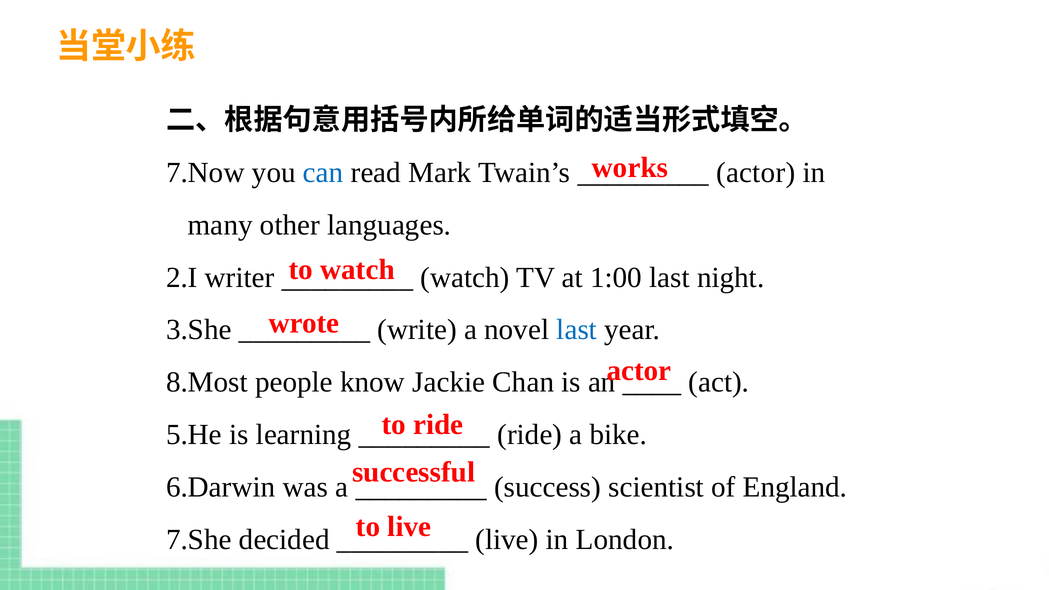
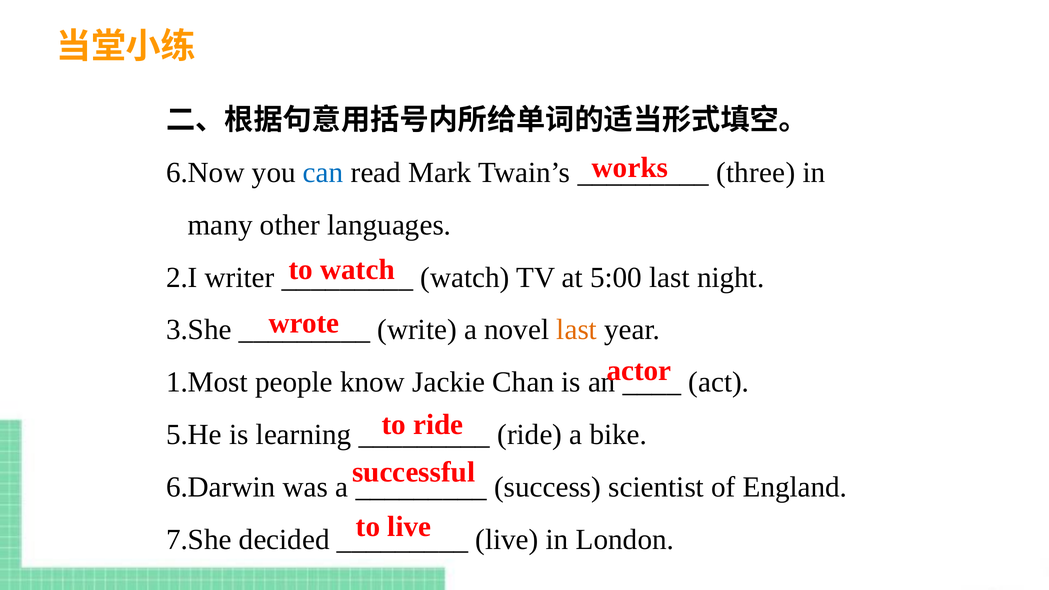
7.Now: 7.Now -> 6.Now (205, 173)
actor: actor -> three (756, 173)
1:00: 1:00 -> 5:00 (616, 277)
last colour: blue -> orange (577, 330)
8.Most: 8.Most -> 1.Most (207, 382)
